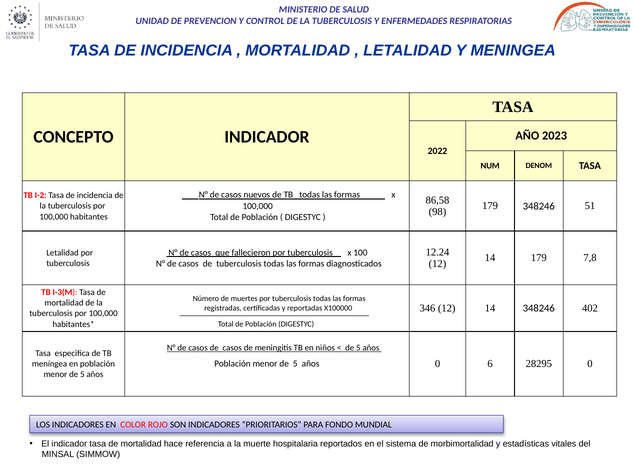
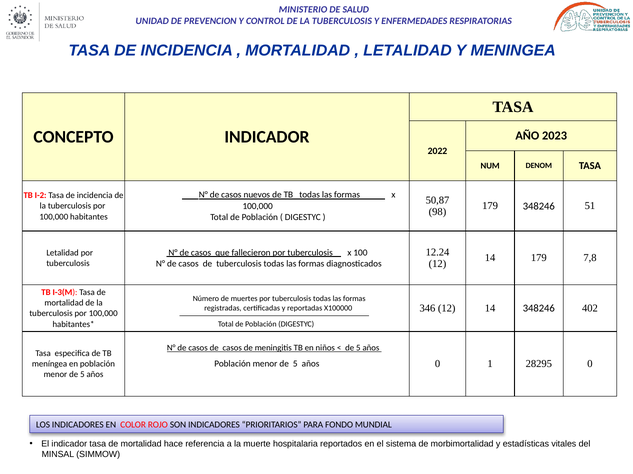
86,58: 86,58 -> 50,87 (437, 200)
6: 6 -> 1 (490, 364)
